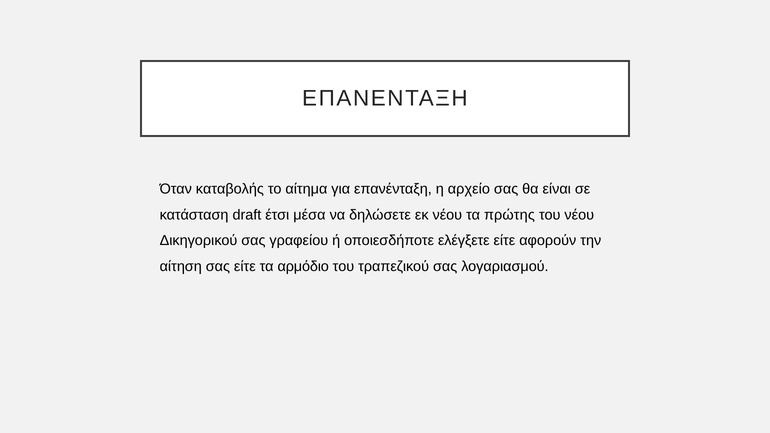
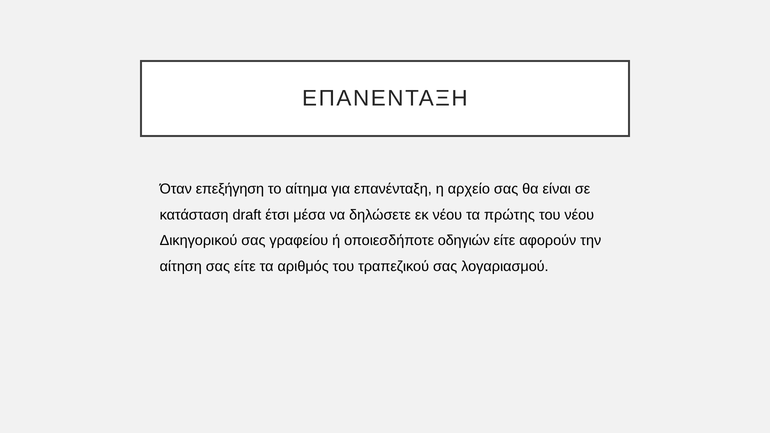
καταβολής: καταβολής -> επεξήγηση (230, 189)
ελέγξετε: ελέγξετε -> οδηγιών (464, 241)
αρμόδιο: αρμόδιο -> αριθμός (303, 267)
